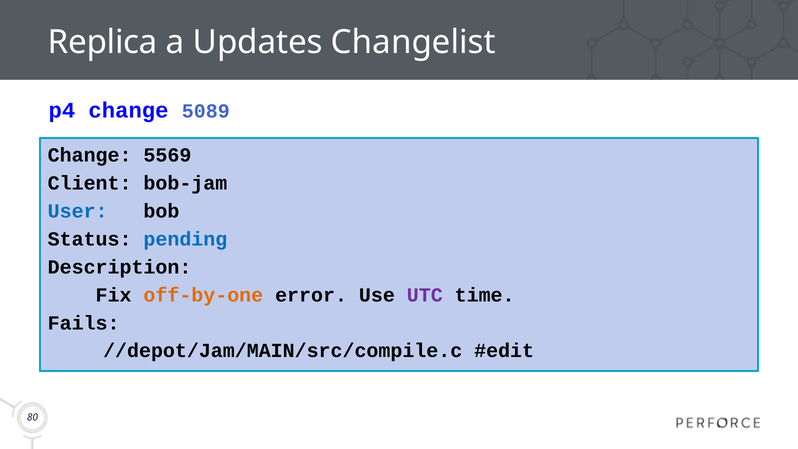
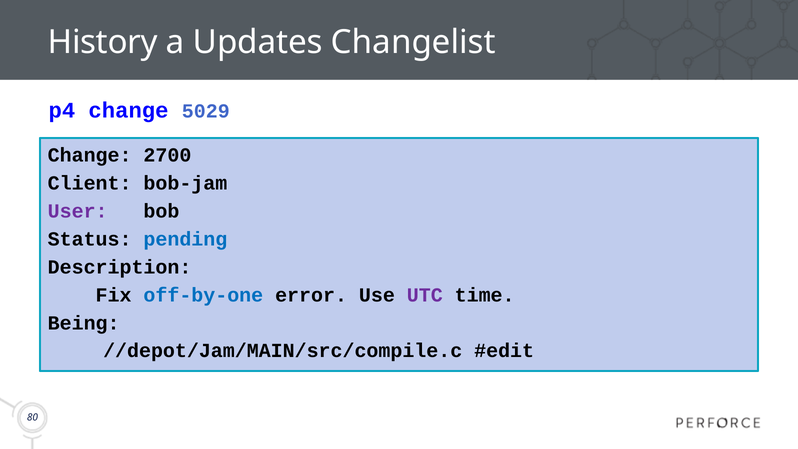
Replica: Replica -> History (103, 42)
5089: 5089 -> 5029 (206, 111)
5569: 5569 -> 2700 (167, 155)
User colour: blue -> purple (78, 211)
off-by-one colour: orange -> blue (203, 295)
Fails: Fails -> Being (84, 323)
